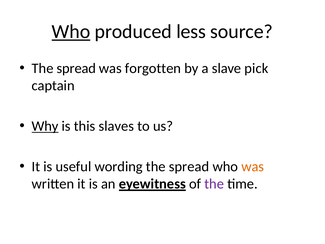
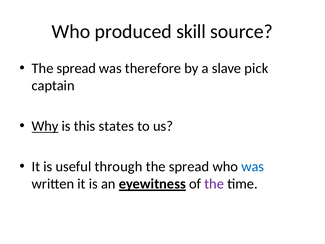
Who underline: present -> none (71, 31)
less: less -> skill (191, 31)
forgotten: forgotten -> therefore (153, 68)
slaves: slaves -> states (116, 126)
wording: wording -> through (119, 166)
was colour: orange -> blue (253, 166)
